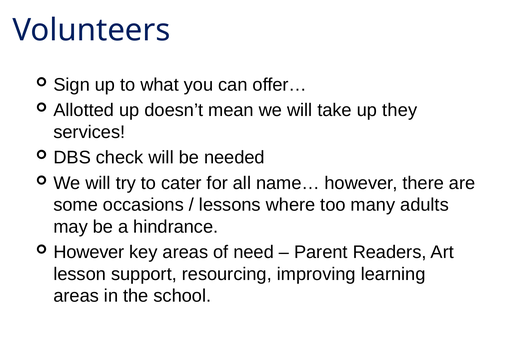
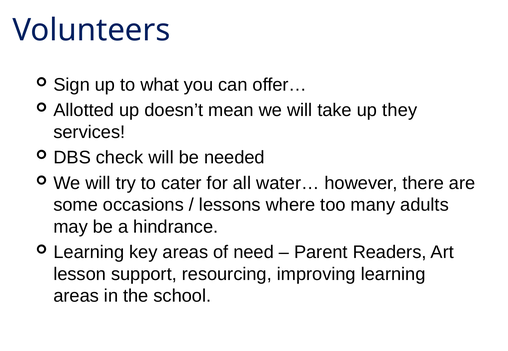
name…: name… -> water… (288, 183)
However: However -> Learning (89, 253)
